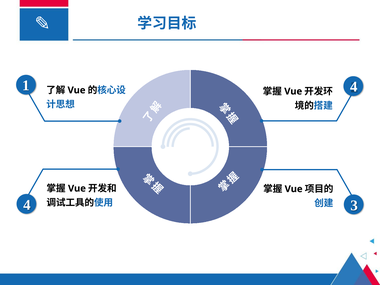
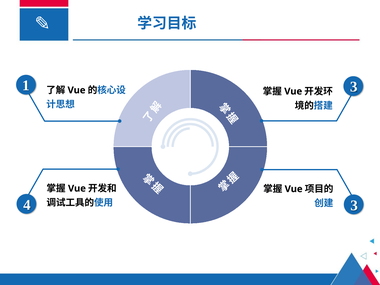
1 4: 4 -> 3 (354, 87)
